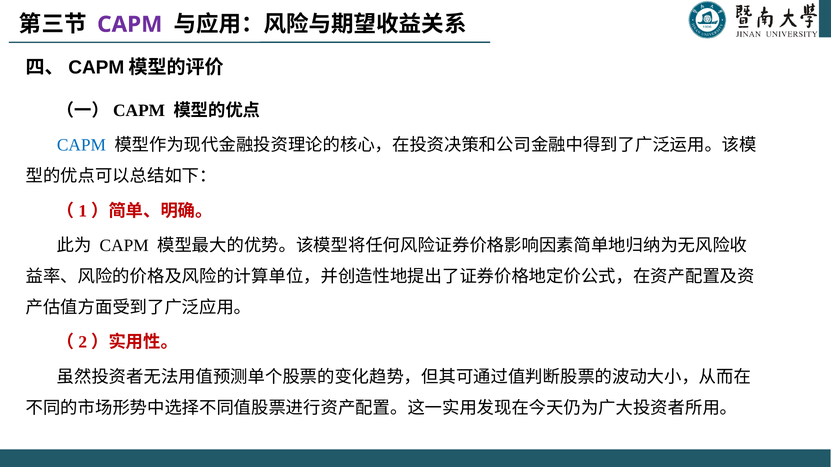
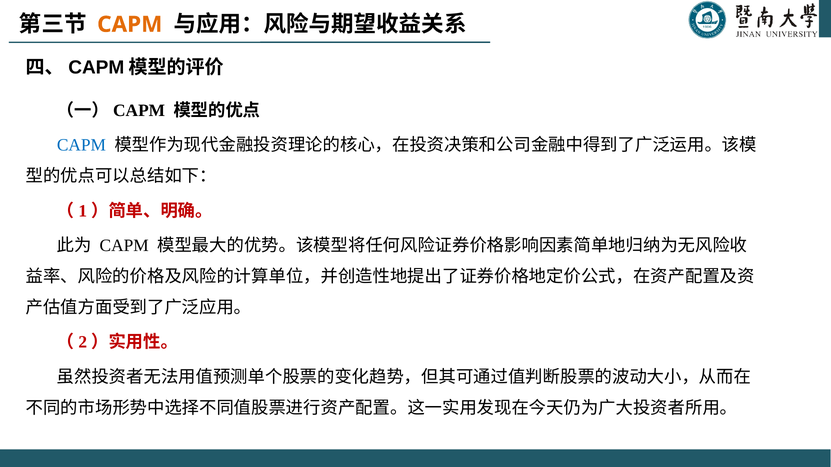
CAPM colour: purple -> orange (130, 24)
